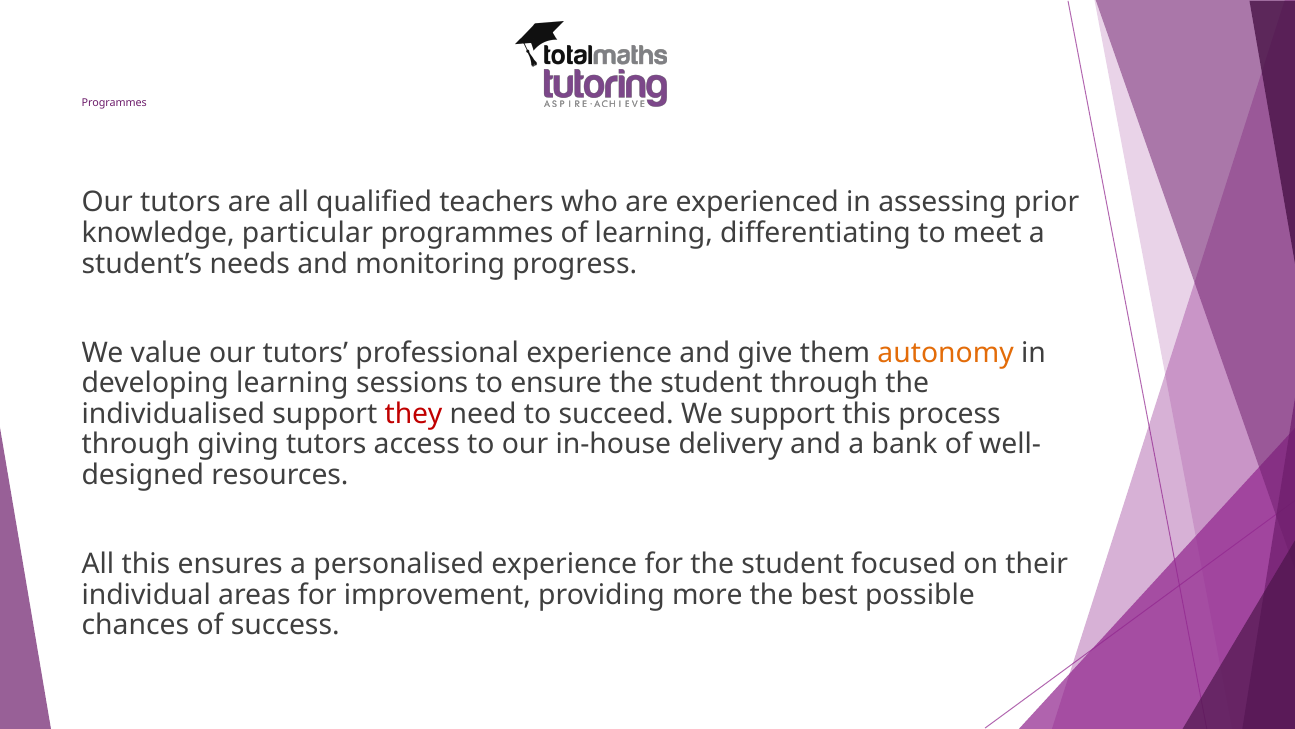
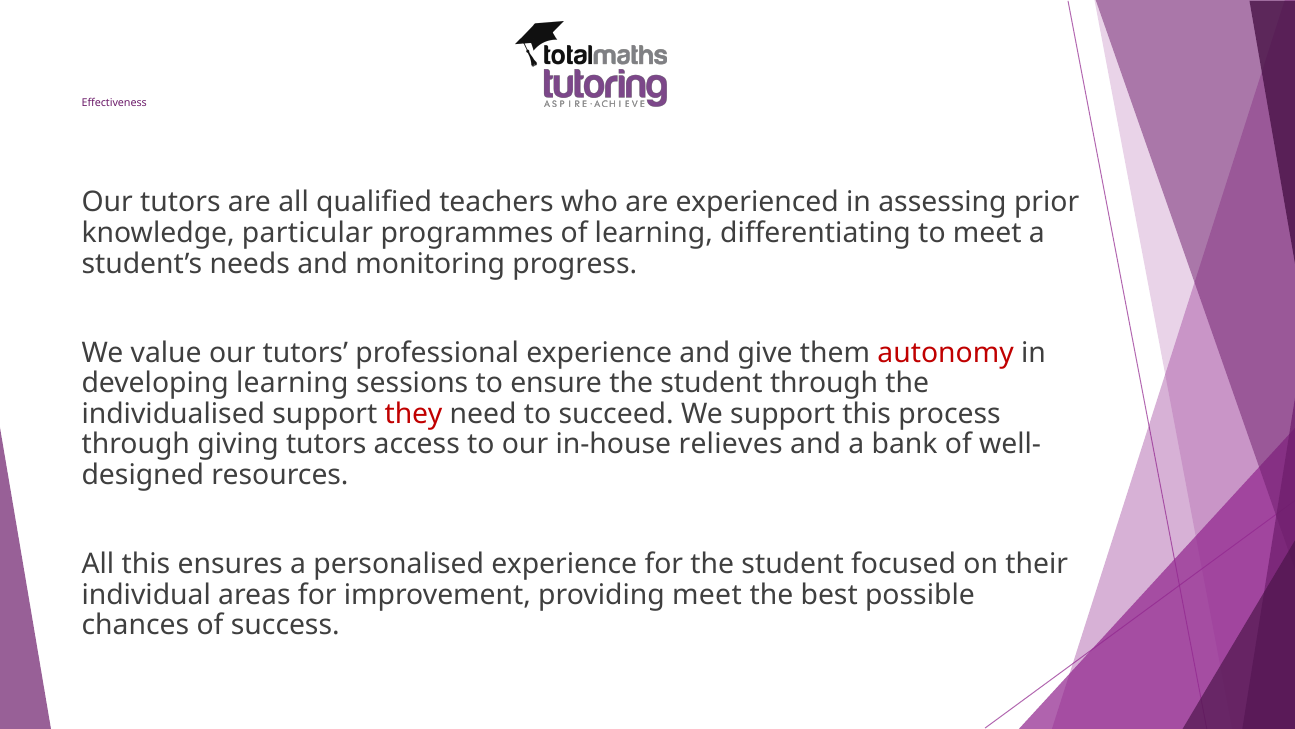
Programmes: Programmes -> Effectiveness (114, 103)
autonomy colour: orange -> red (946, 352)
delivery: delivery -> relieves (731, 444)
providing more: more -> meet (707, 594)
